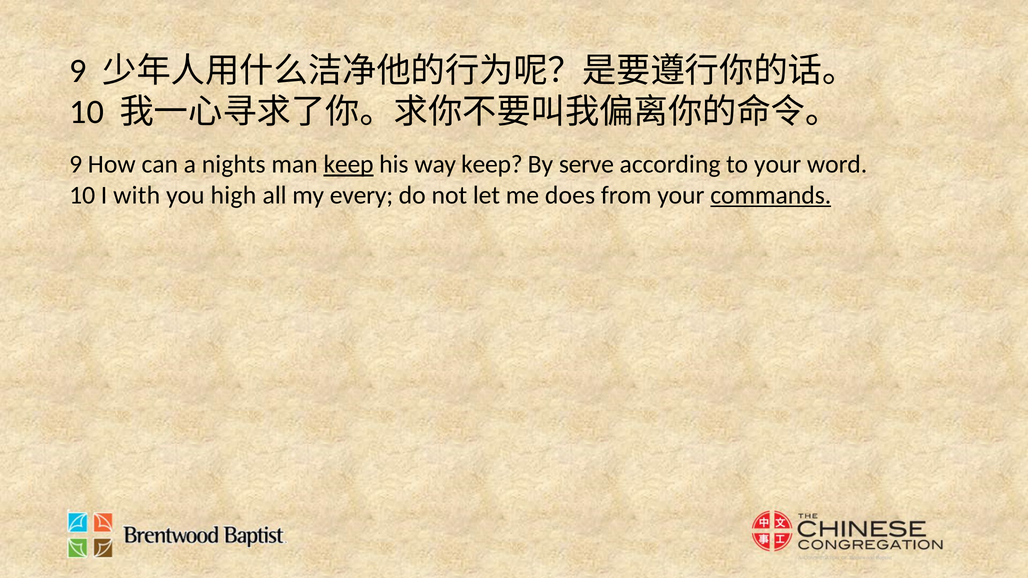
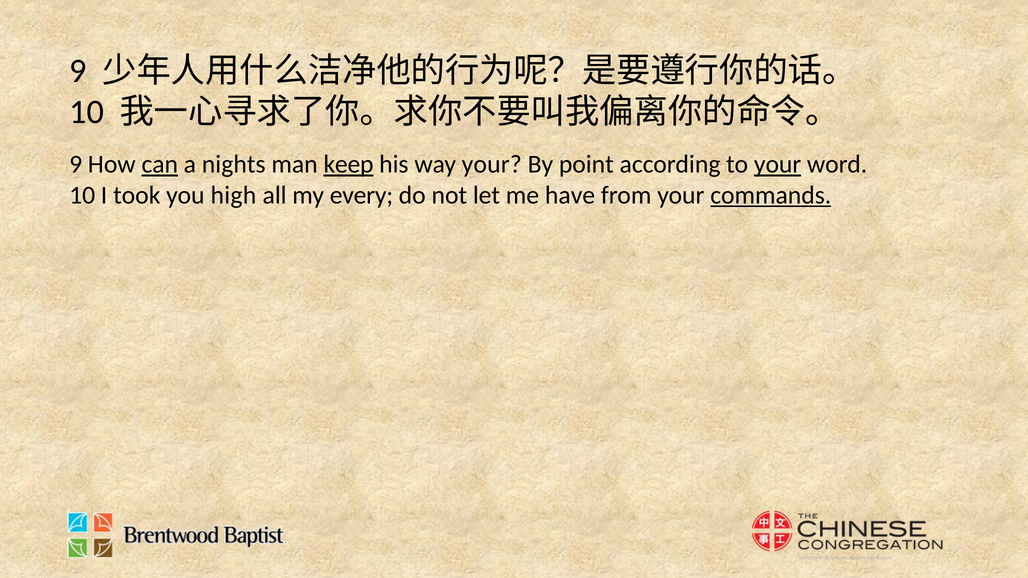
can underline: none -> present (160, 165)
way keep: keep -> your (492, 165)
serve: serve -> point (586, 165)
your underline: none -> present (778, 165)
with: with -> took (137, 195)
does: does -> have (570, 195)
